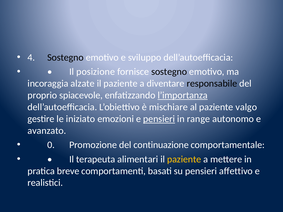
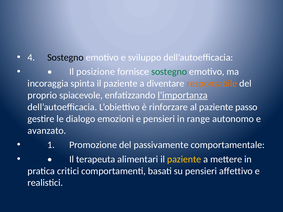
sostegno colour: black -> green (169, 72)
alzate: alzate -> spinta (83, 84)
responsabile colour: black -> orange (212, 84)
mischiare: mischiare -> rinforzare (168, 107)
valgo: valgo -> passo (246, 107)
iniziato: iniziato -> dialogo (81, 119)
pensieri underline: present -> none (159, 119)
0: 0 -> 1 (51, 145)
continuazione: continuazione -> passivamente (161, 145)
breve: breve -> critici (68, 171)
